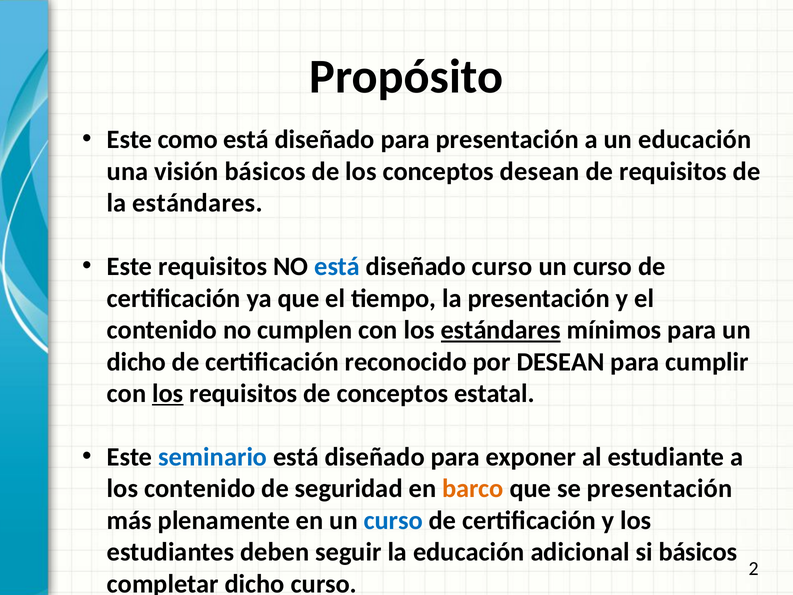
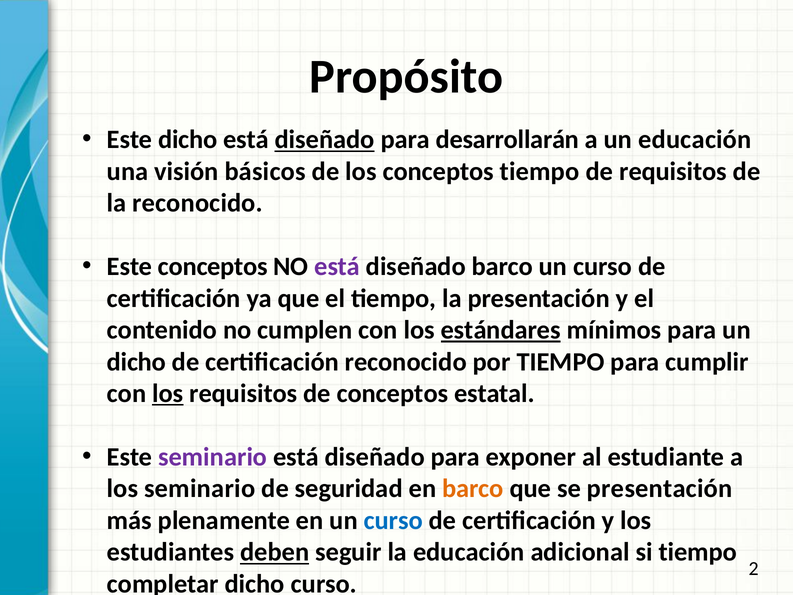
Este como: como -> dicho (188, 140)
diseñado underline: none -> present (325, 140)
para presentación: presentación -> desarrollarán (507, 140)
conceptos desean: desean -> tiempo (540, 171)
la estándares: estándares -> reconocido (198, 203)
Este requisitos: requisitos -> conceptos (213, 267)
está colour: blue -> purple (337, 267)
diseñado curso: curso -> barco (502, 267)
por DESEAN: DESEAN -> TIEMPO (560, 362)
seminario colour: blue -> purple (213, 457)
los contenido: contenido -> seminario (200, 489)
deben underline: none -> present (275, 552)
si básicos: básicos -> tiempo (698, 552)
